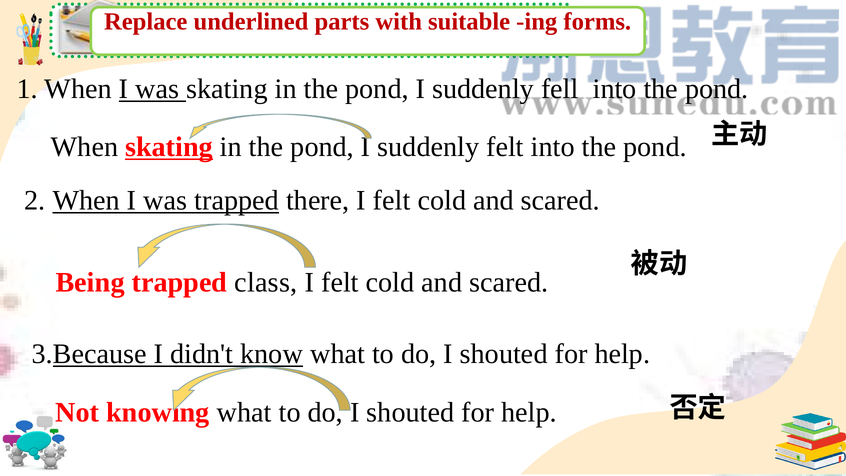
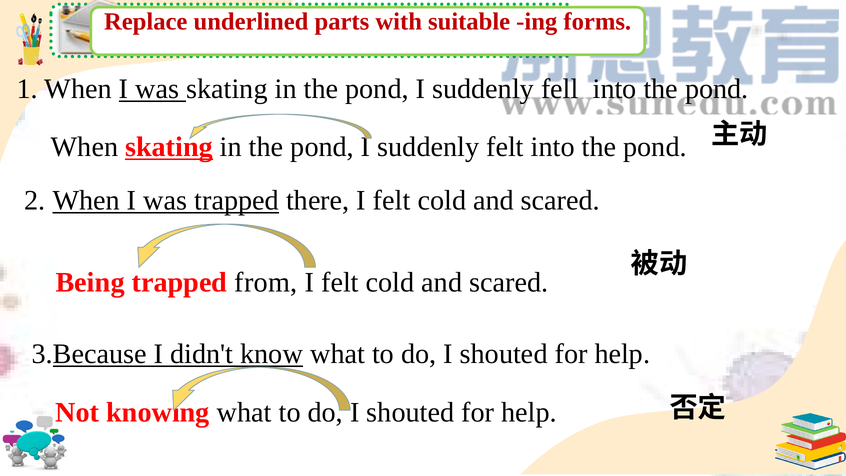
class: class -> from (266, 282)
